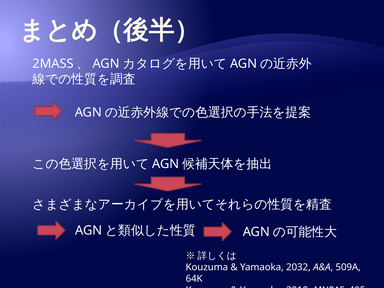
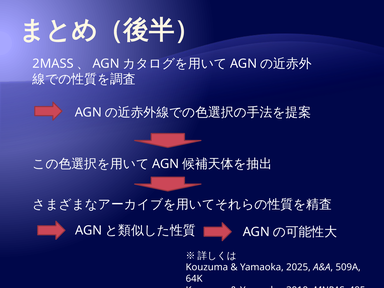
2032: 2032 -> 2025 (298, 267)
